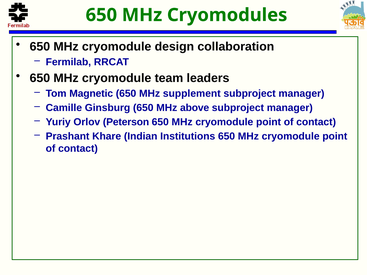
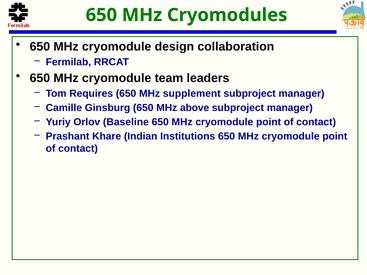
Magnetic: Magnetic -> Requires (91, 93)
Peterson: Peterson -> Baseline (126, 122)
